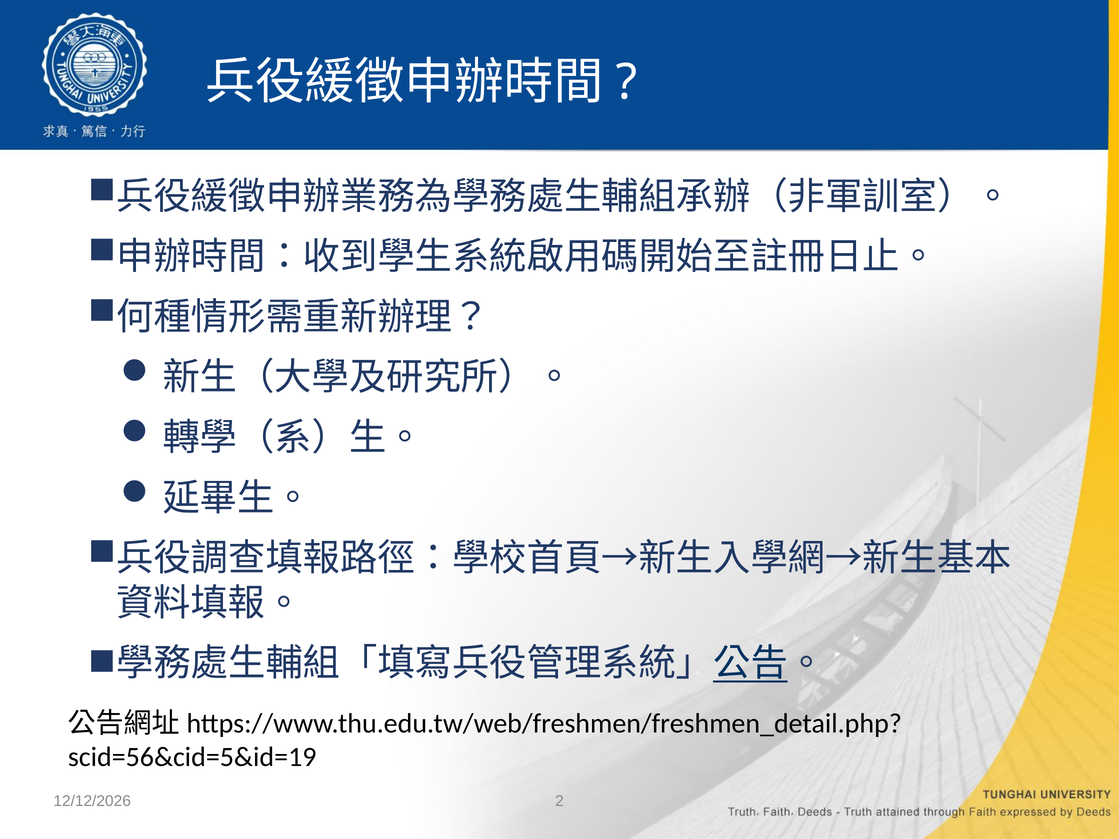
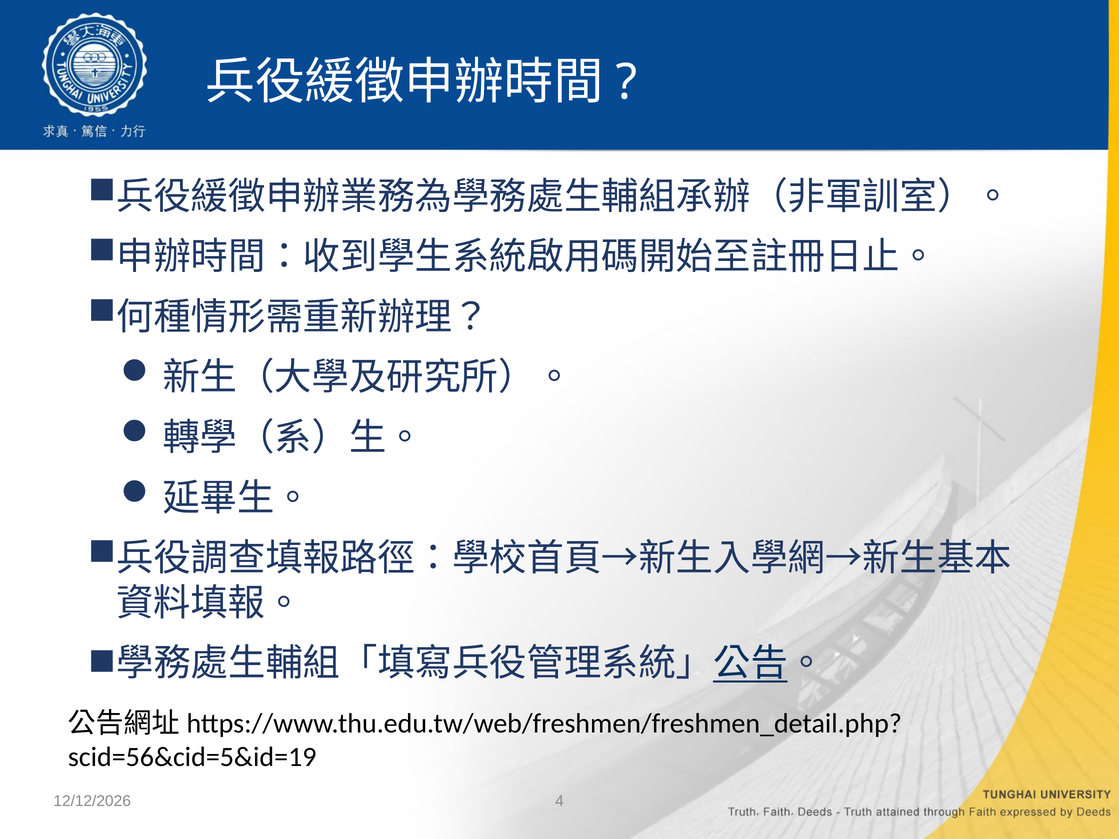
2: 2 -> 4 (560, 801)
